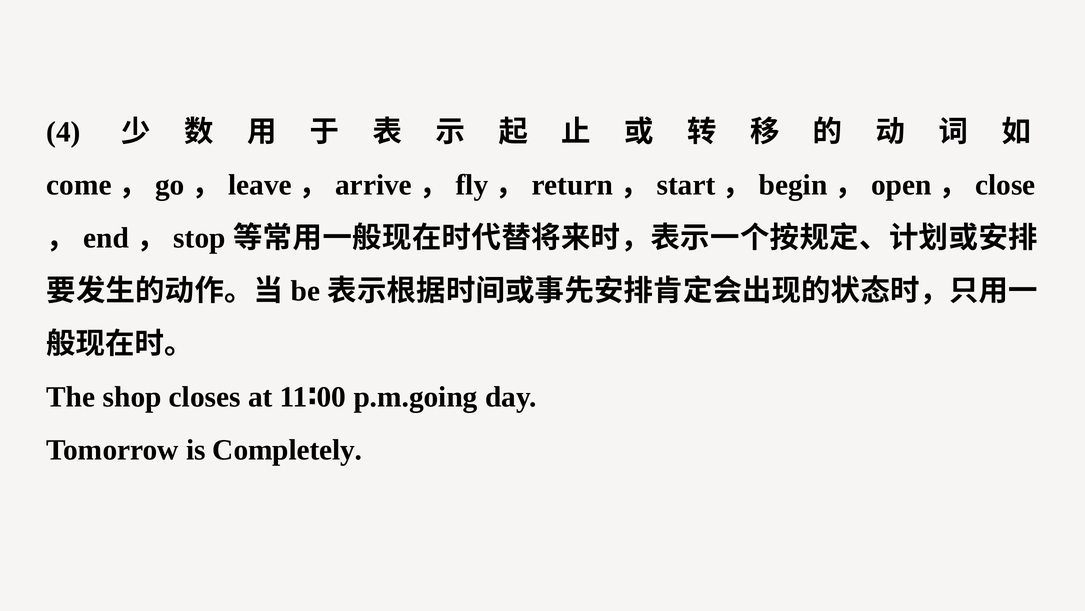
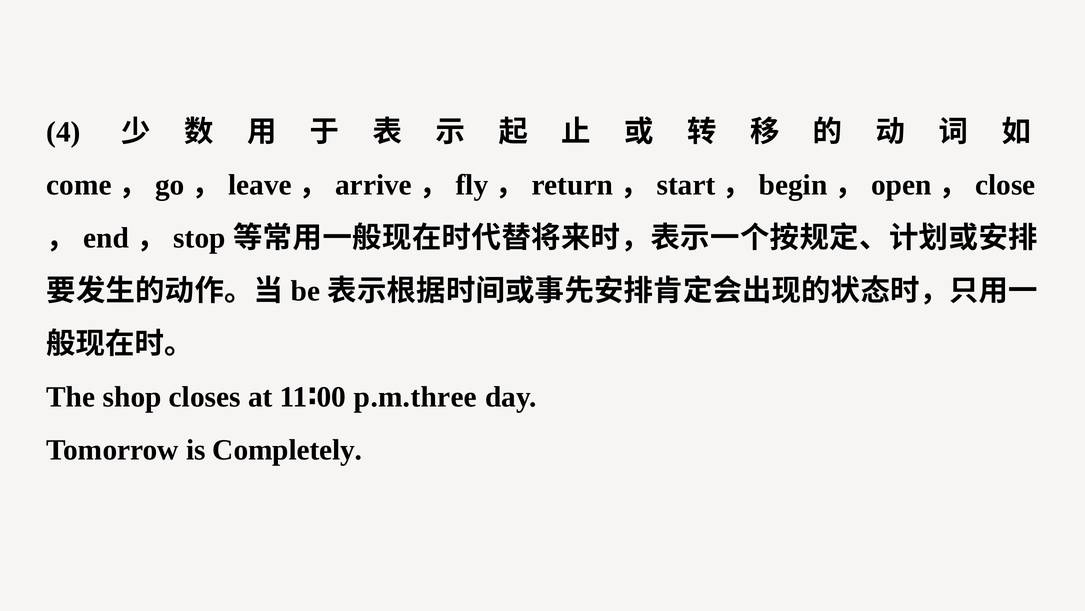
p.m.going: p.m.going -> p.m.three (415, 397)
